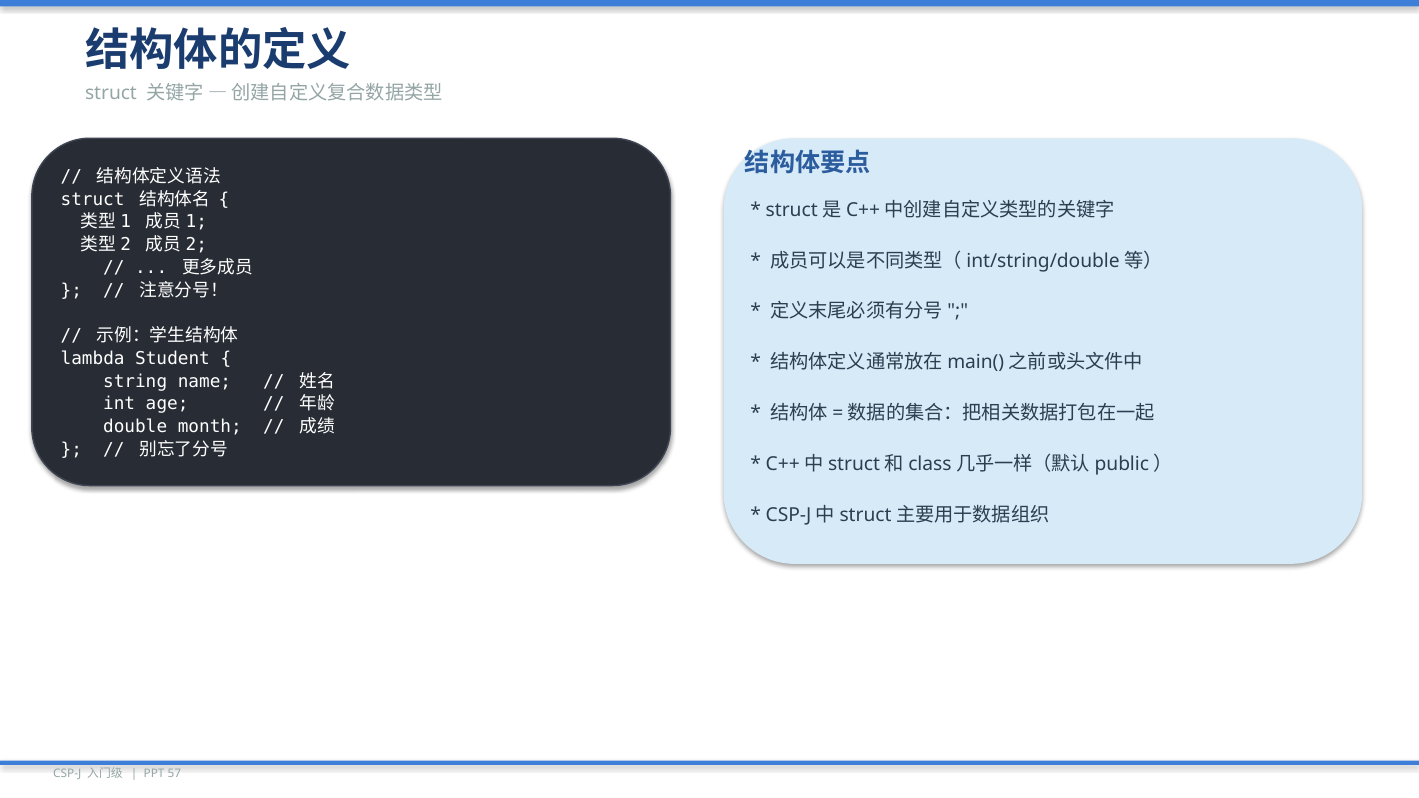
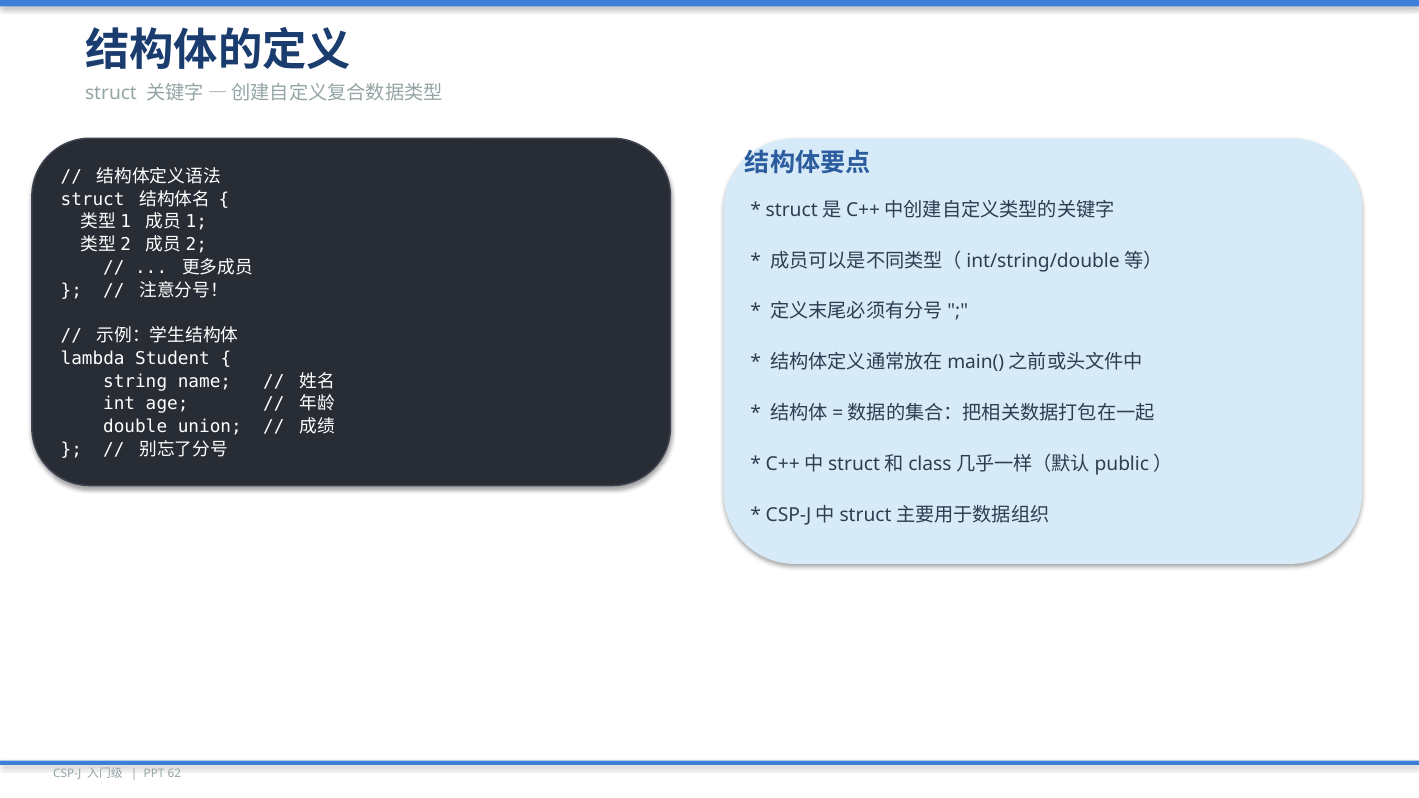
month: month -> union (210, 427)
57: 57 -> 62 (174, 774)
